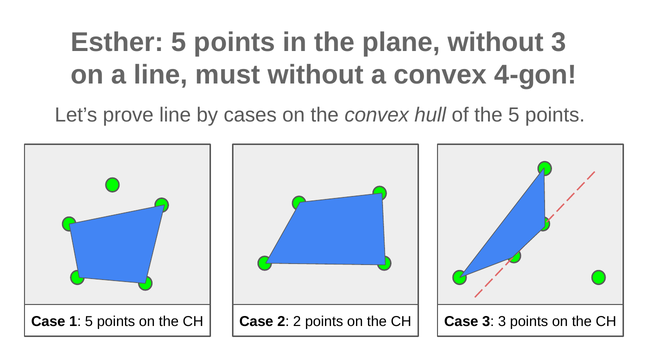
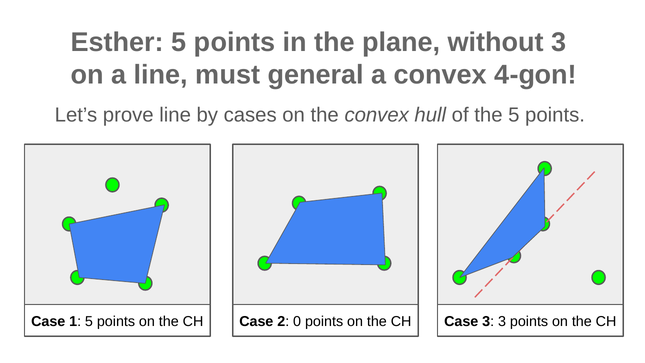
must without: without -> general (316, 75)
2 2: 2 -> 0 (297, 321)
